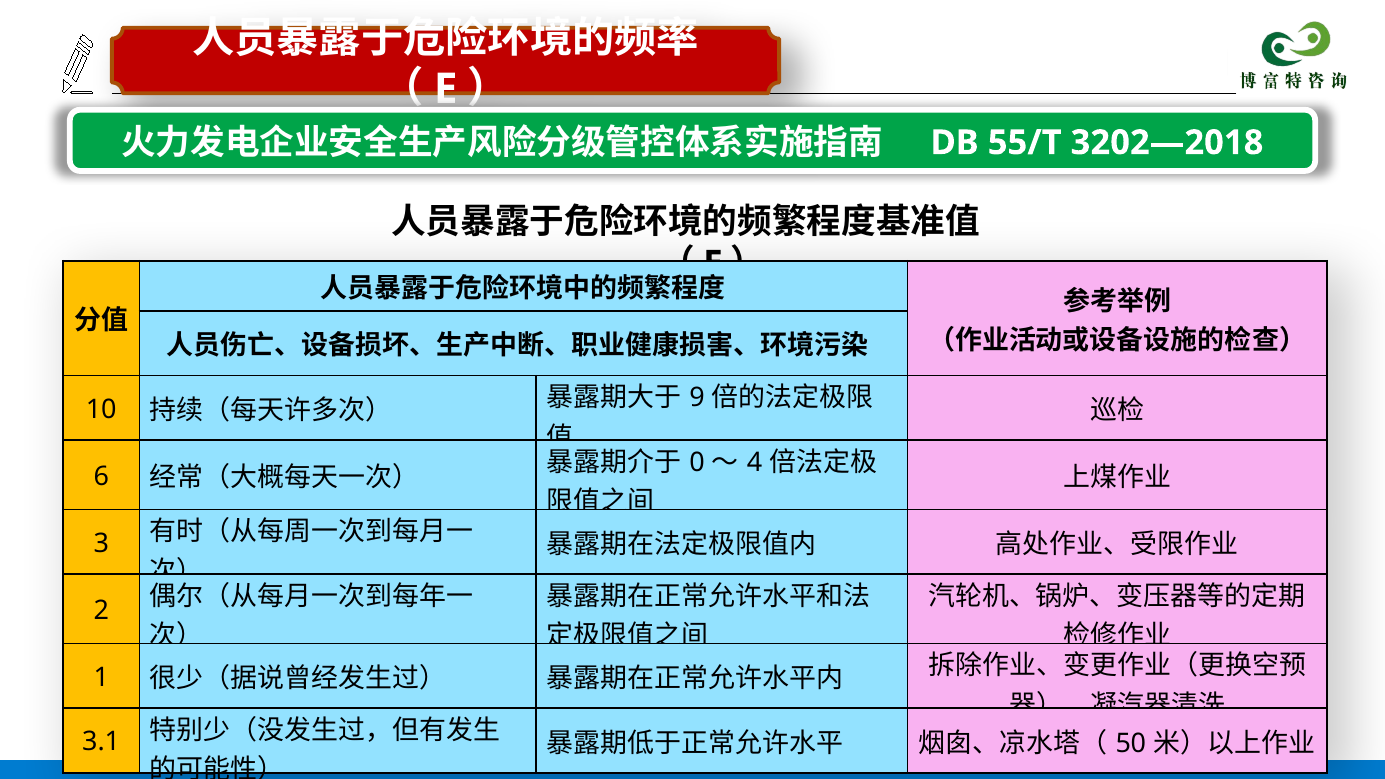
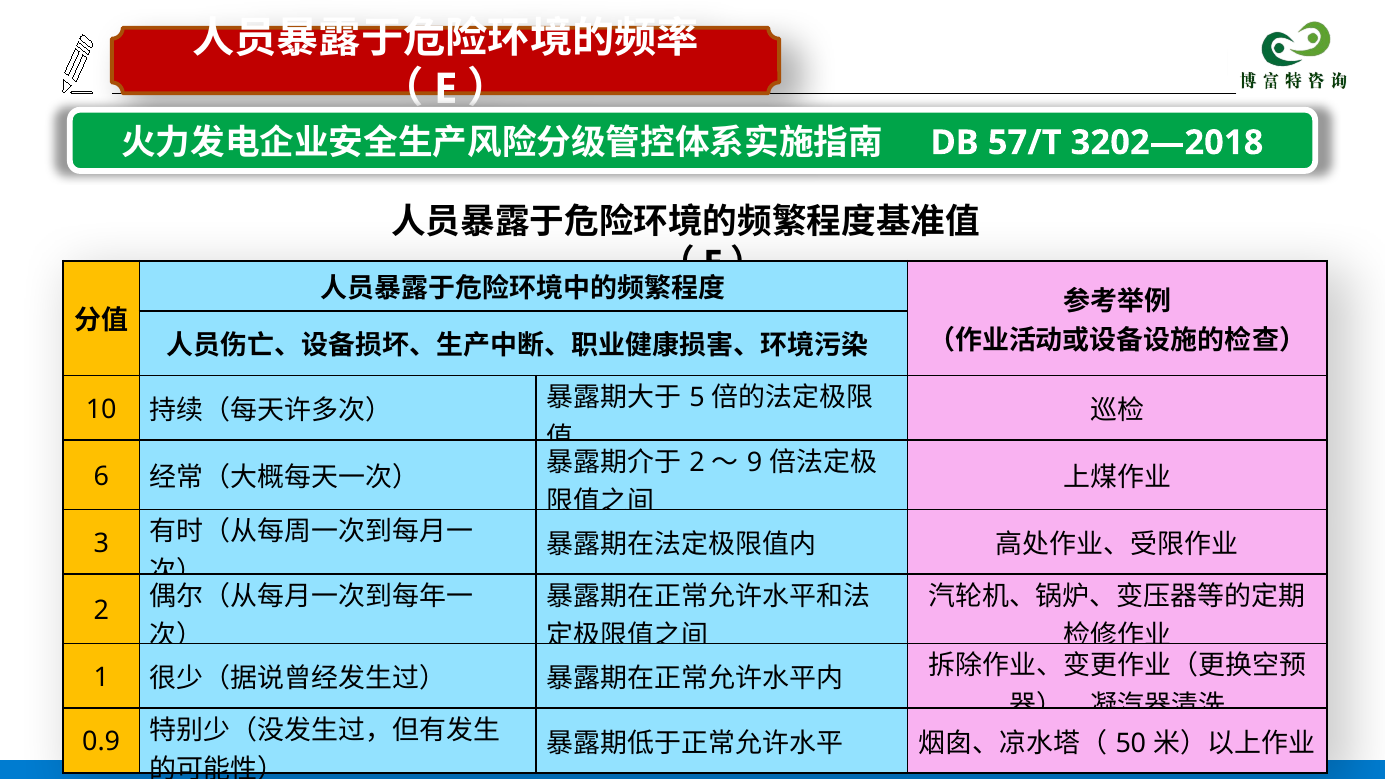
55/T: 55/T -> 57/T (1025, 143)
9: 9 -> 5 (697, 398)
0: 0 -> 2 (697, 463)
4: 4 -> 9 (754, 463)
3.1: 3.1 -> 0.9 (101, 742)
